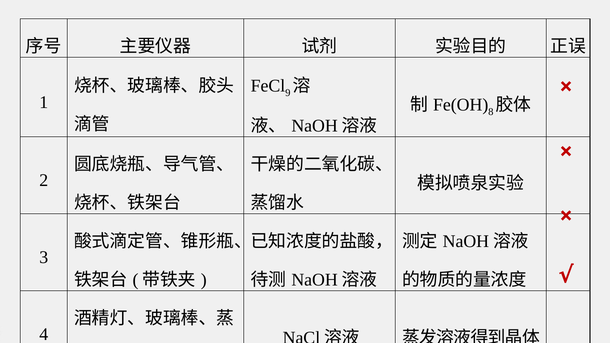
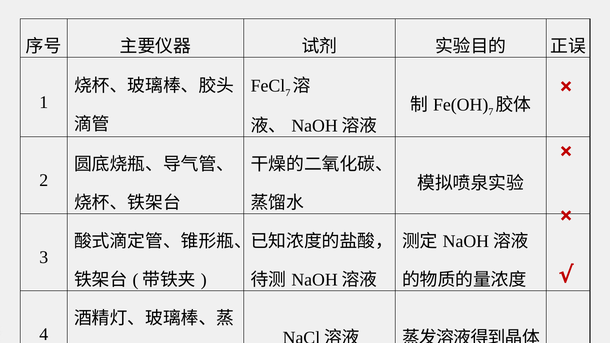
9: 9 -> 7 (288, 93)
8: 8 -> 7 (491, 112)
